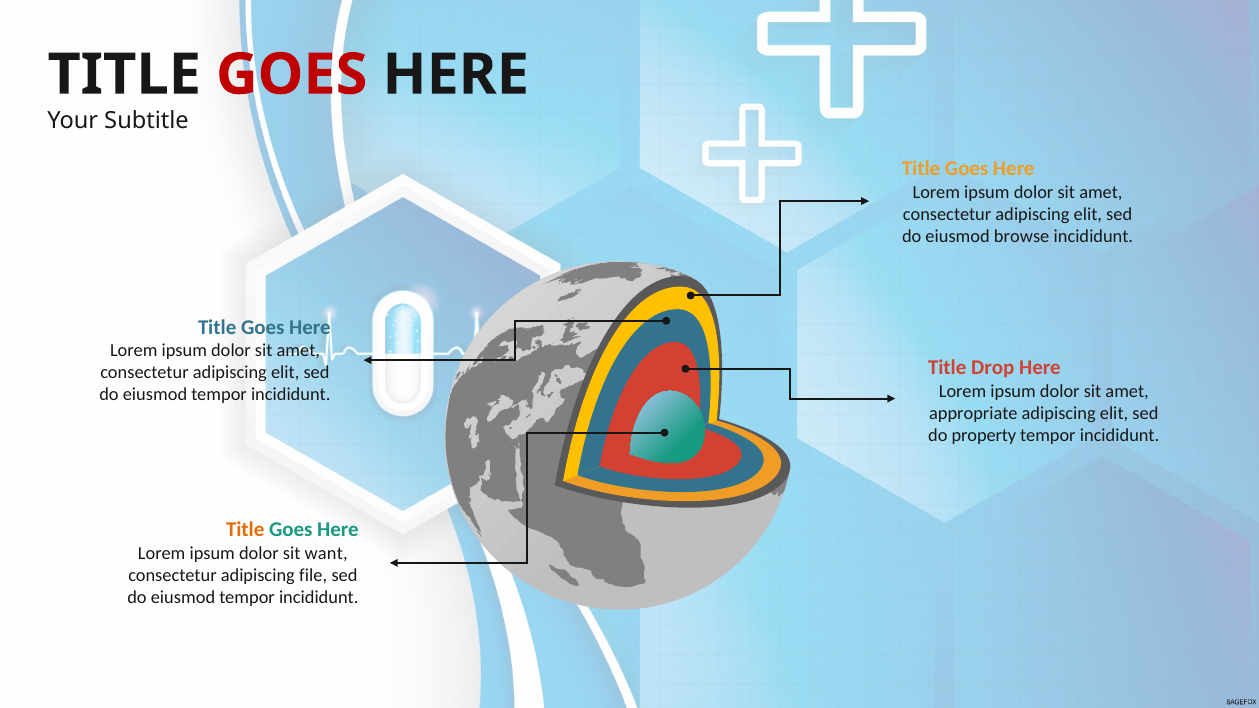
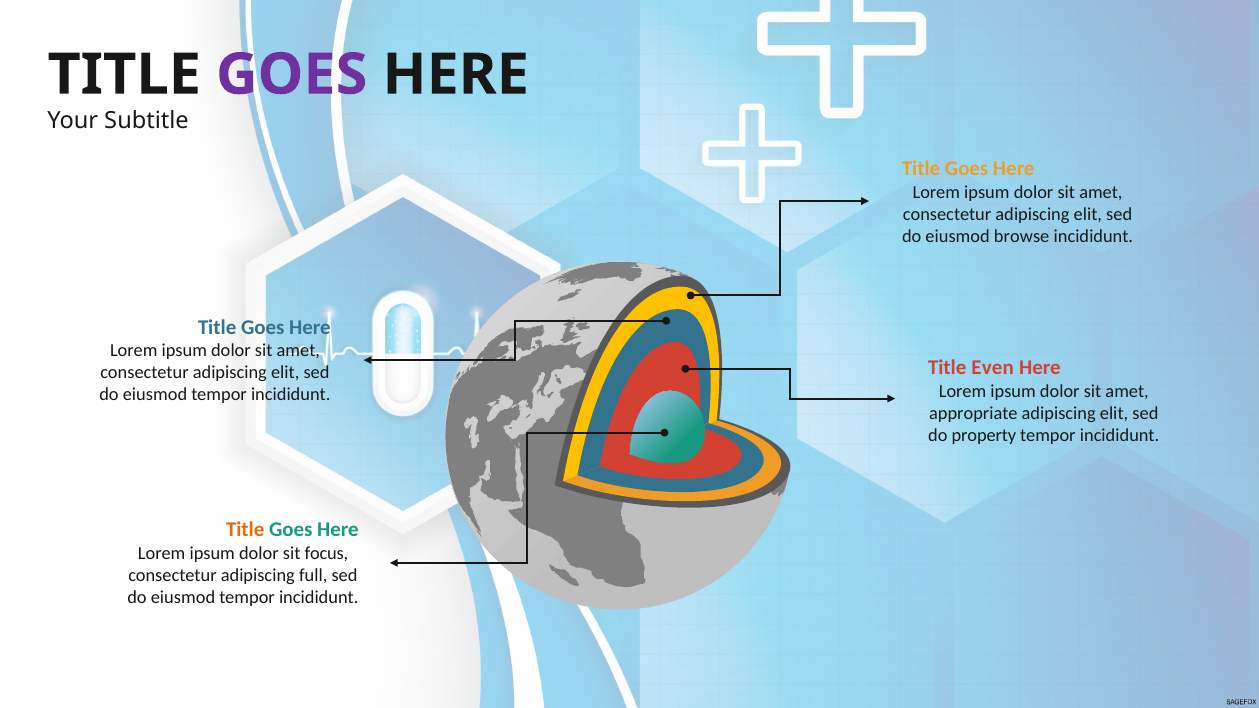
GOES colour: red -> purple (292, 75)
Drop: Drop -> Even (993, 368)
want: want -> focus (326, 554)
file: file -> full (313, 576)
